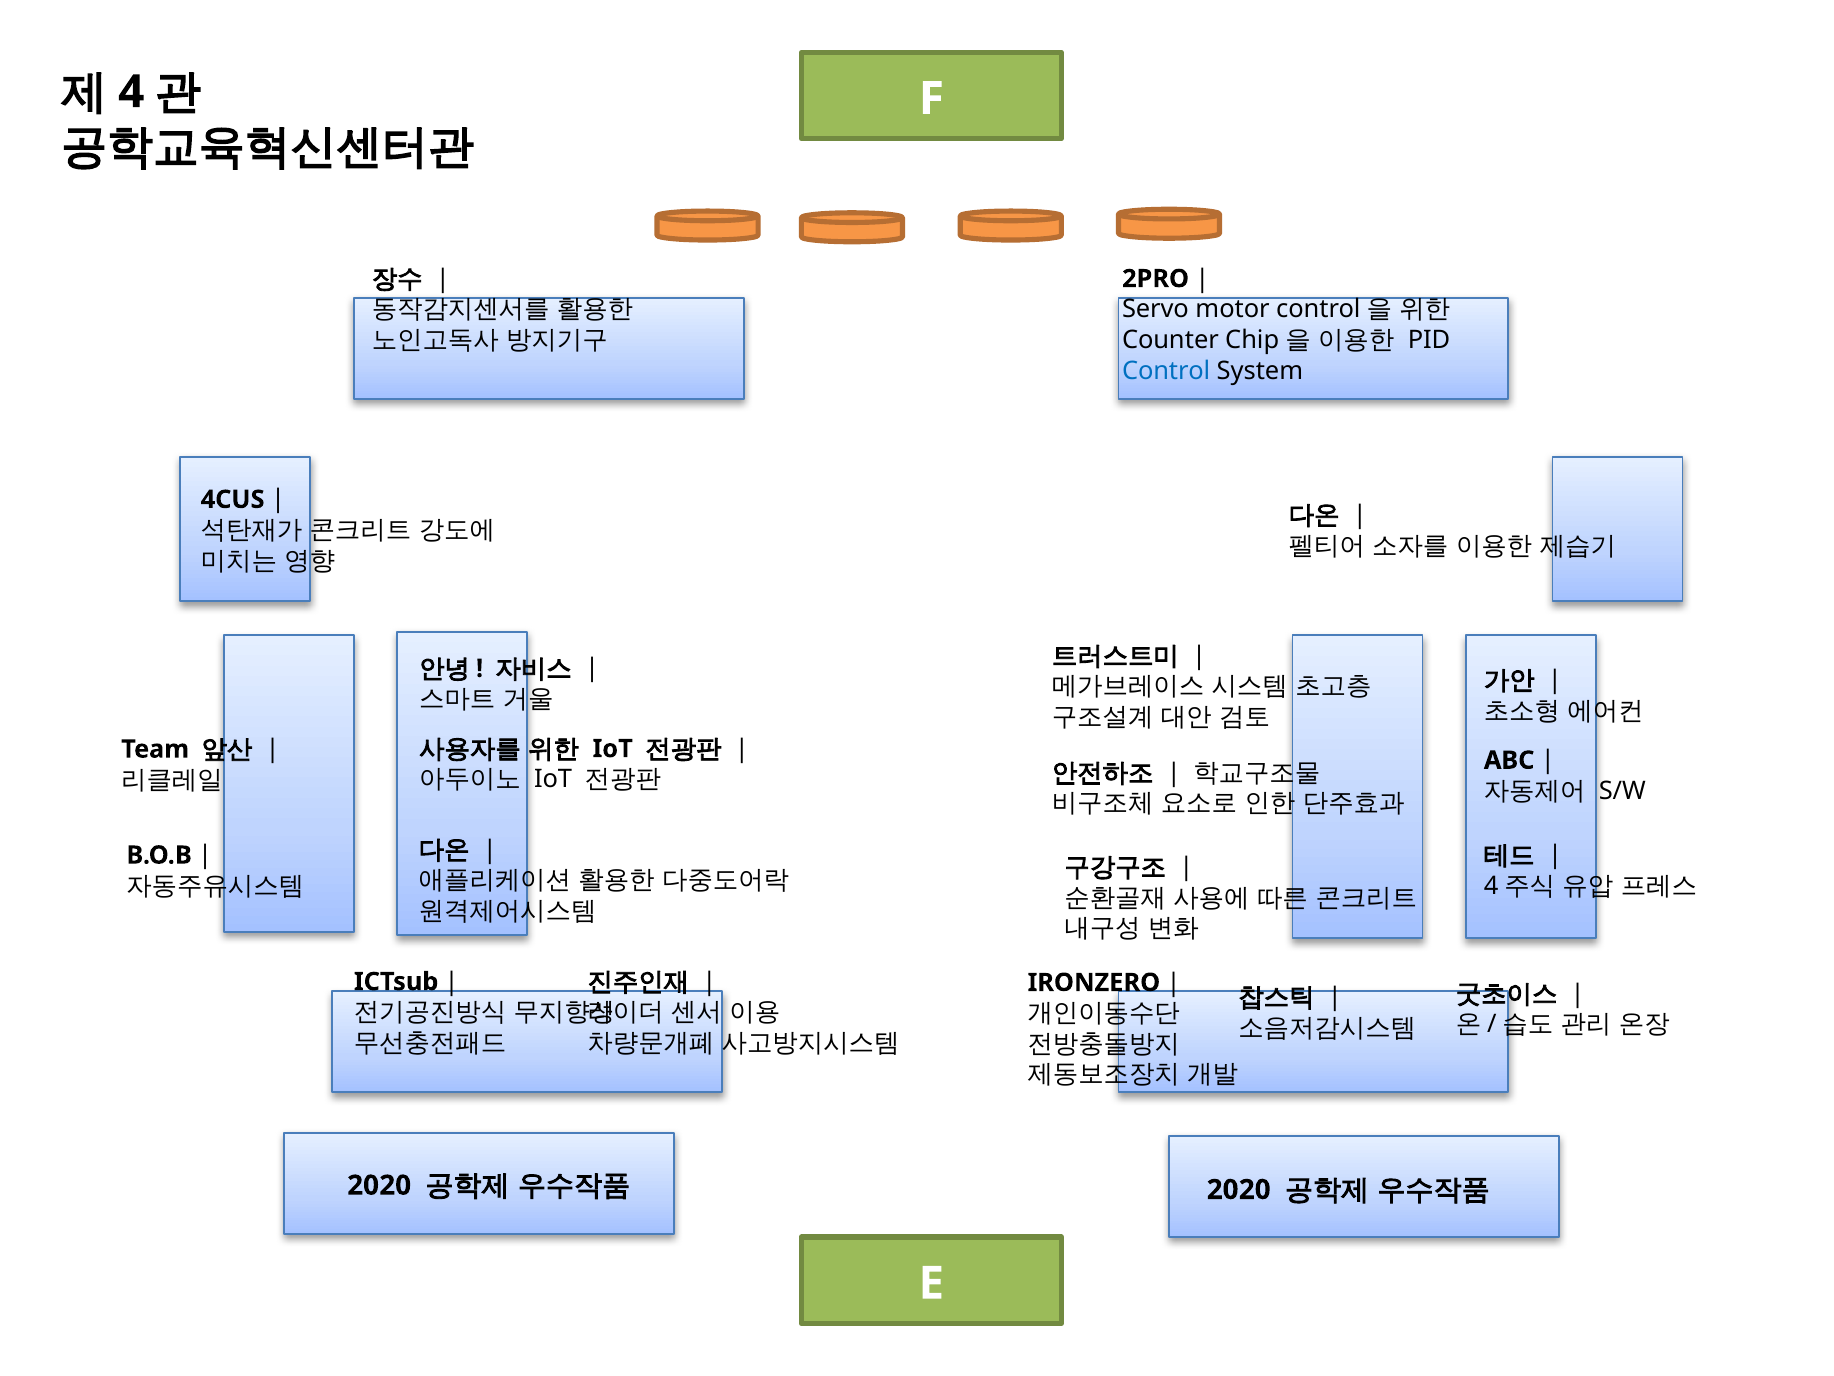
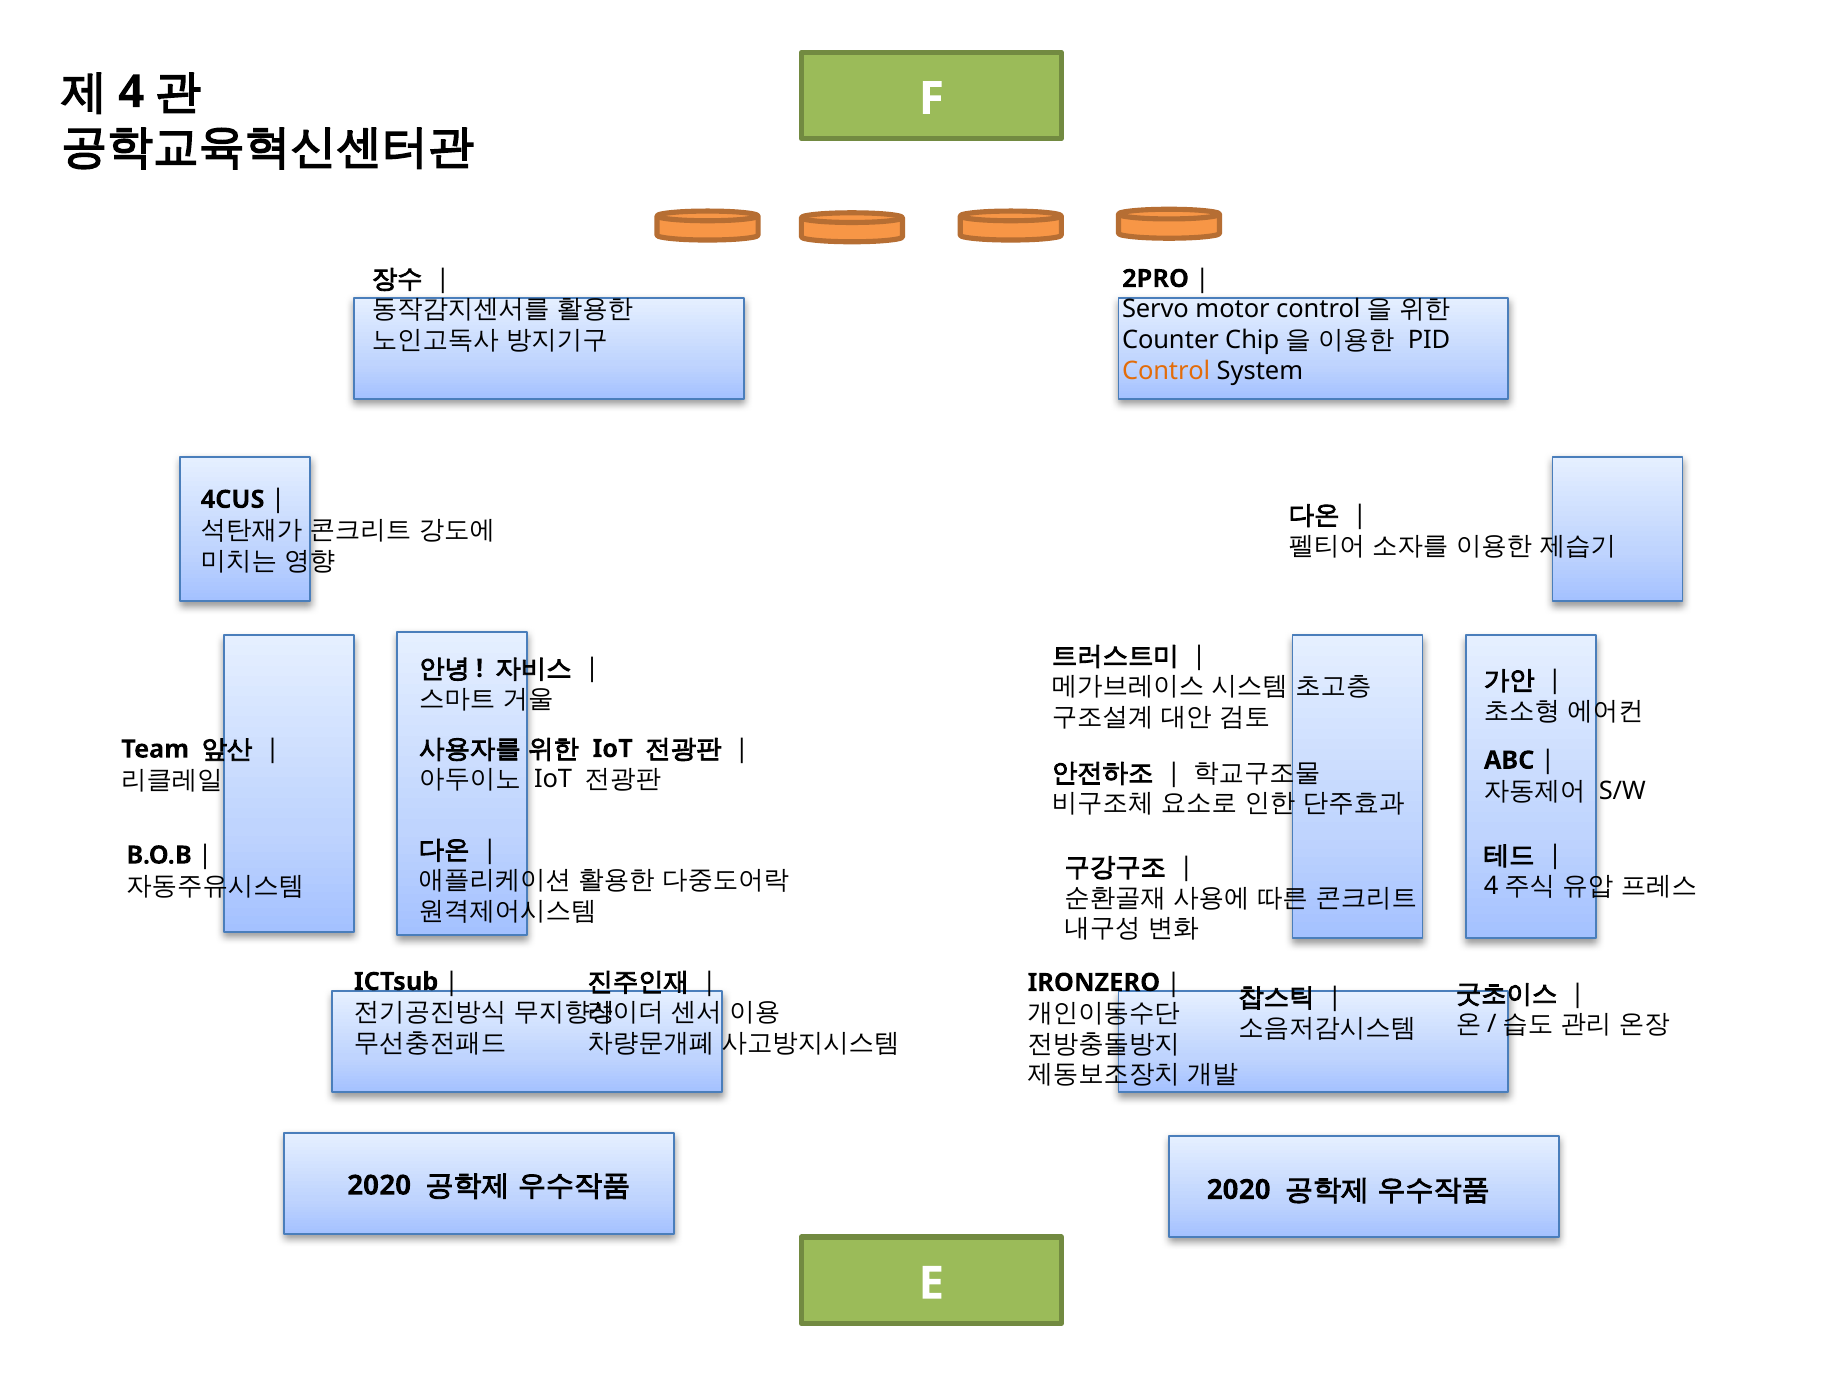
Control colour: blue -> orange (1166, 371)
